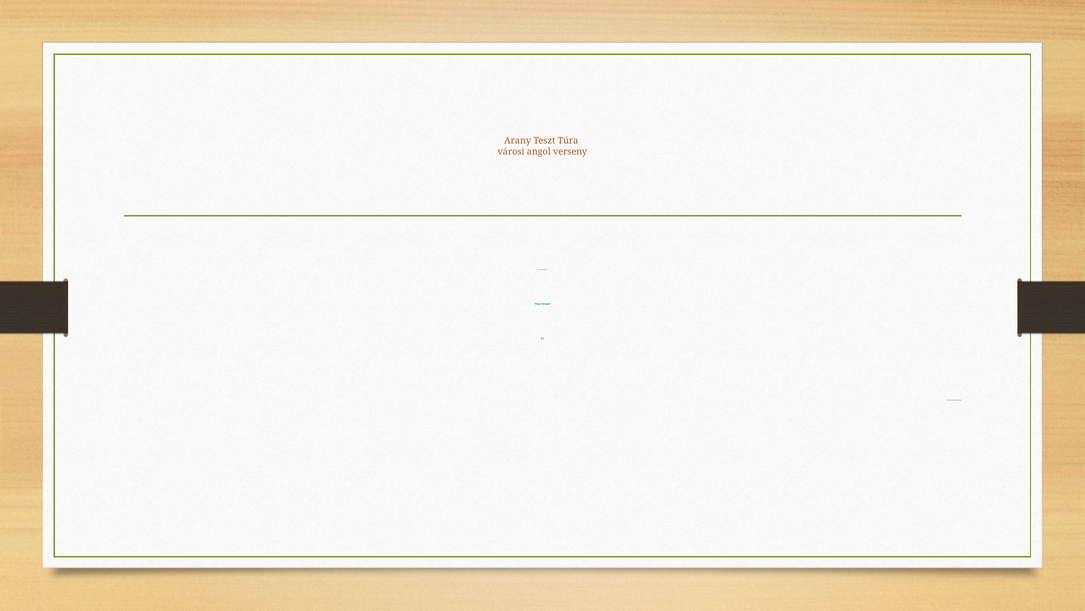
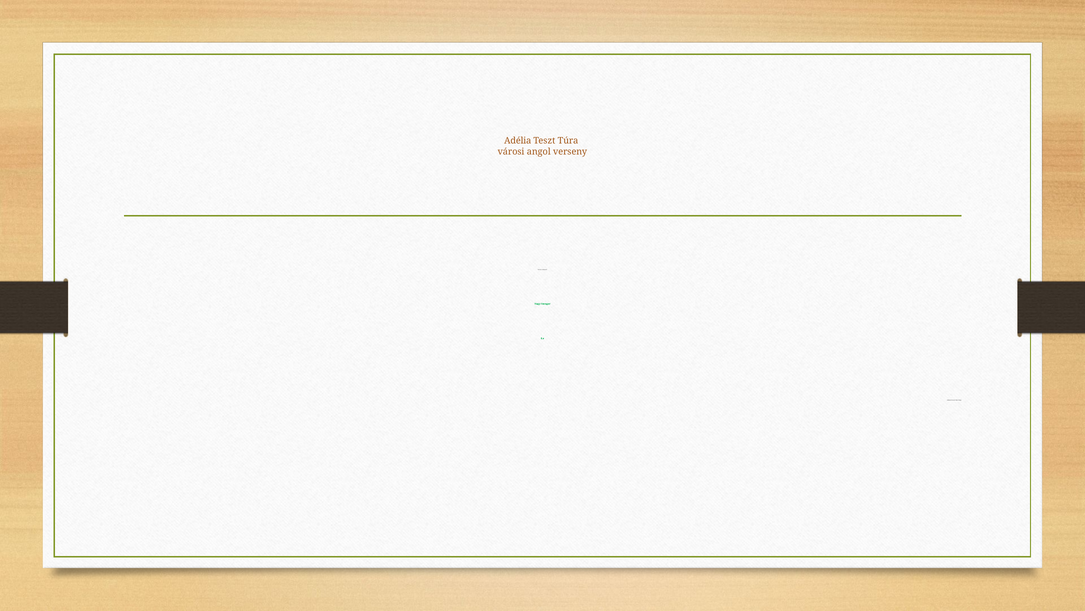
Arany: Arany -> Adélia (518, 141)
